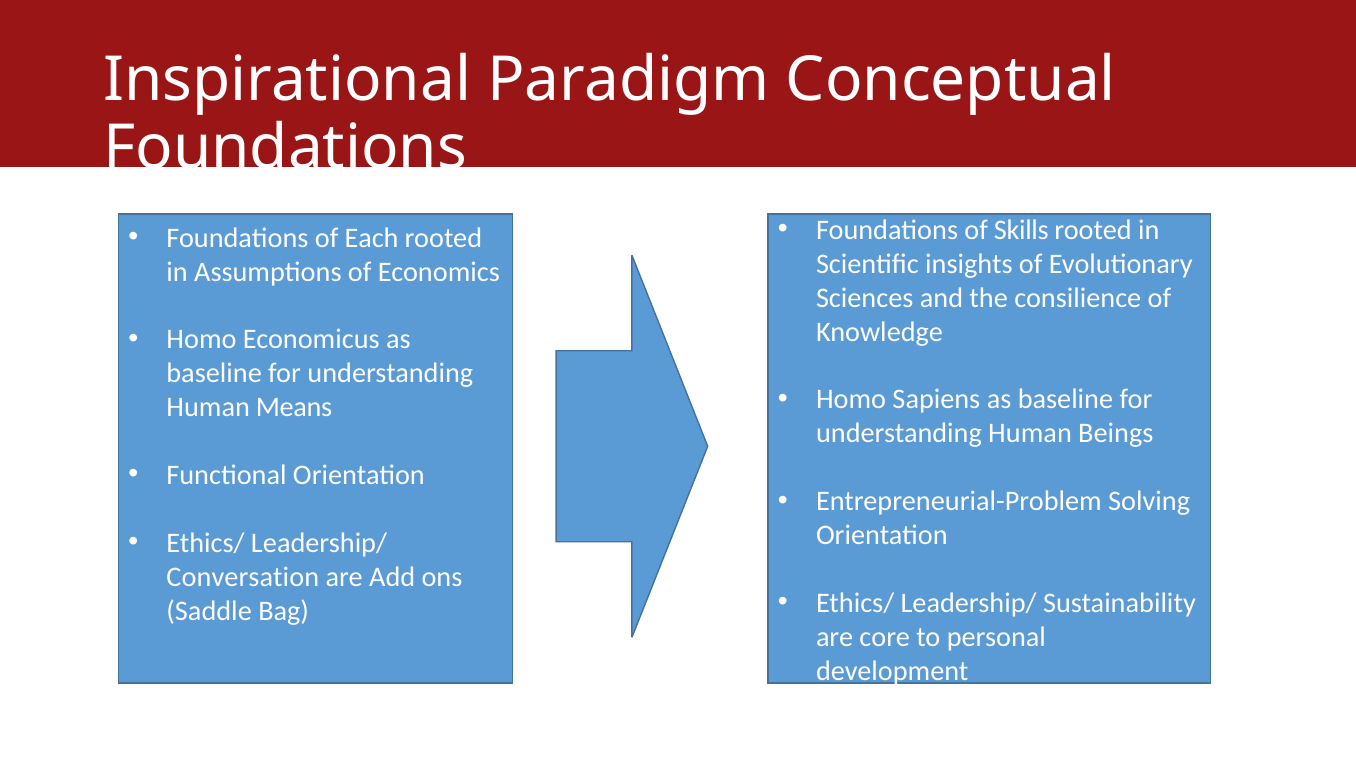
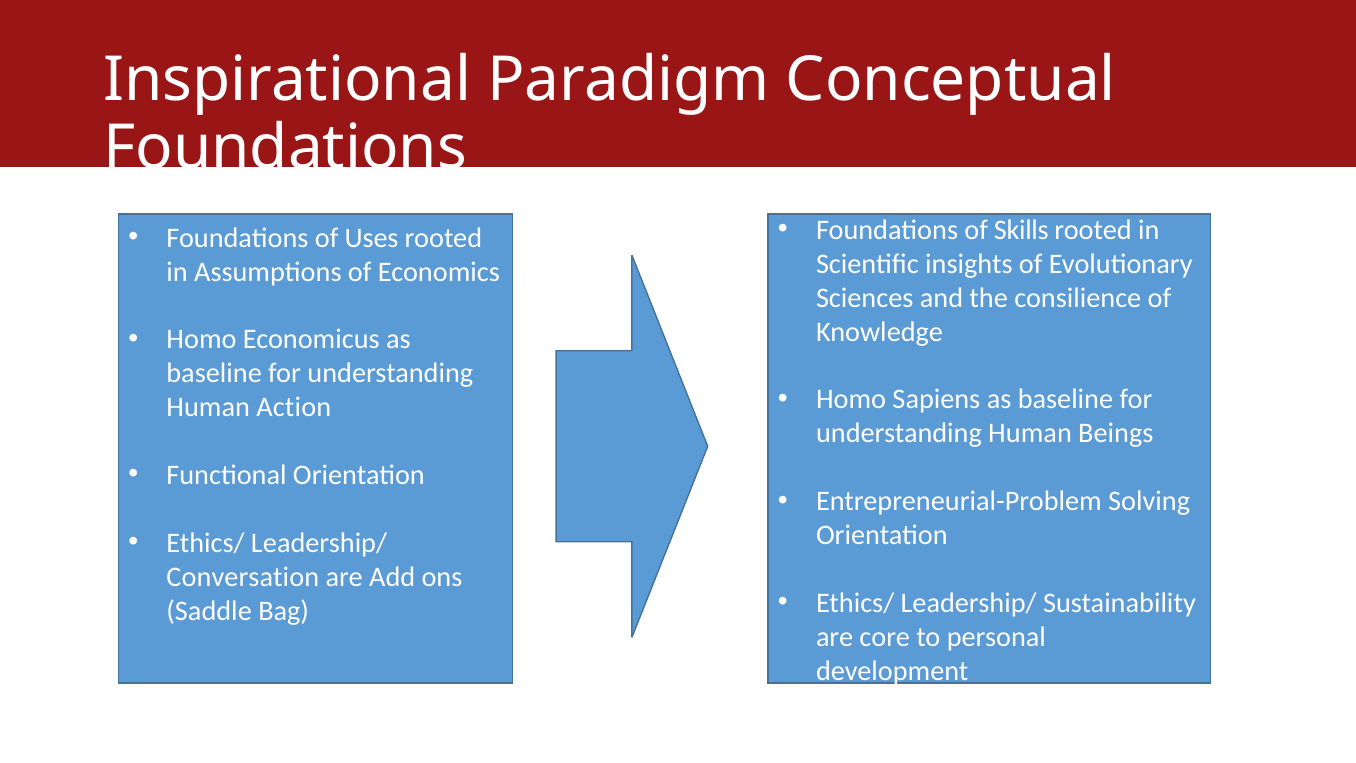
Each: Each -> Uses (372, 238)
Means: Means -> Action (294, 407)
